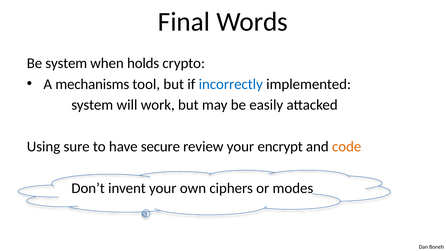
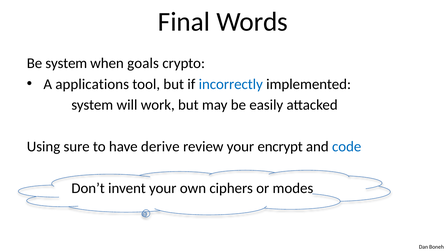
holds: holds -> goals (143, 63)
mechanisms: mechanisms -> applications (92, 84)
secure: secure -> derive (160, 147)
code colour: orange -> blue (347, 147)
